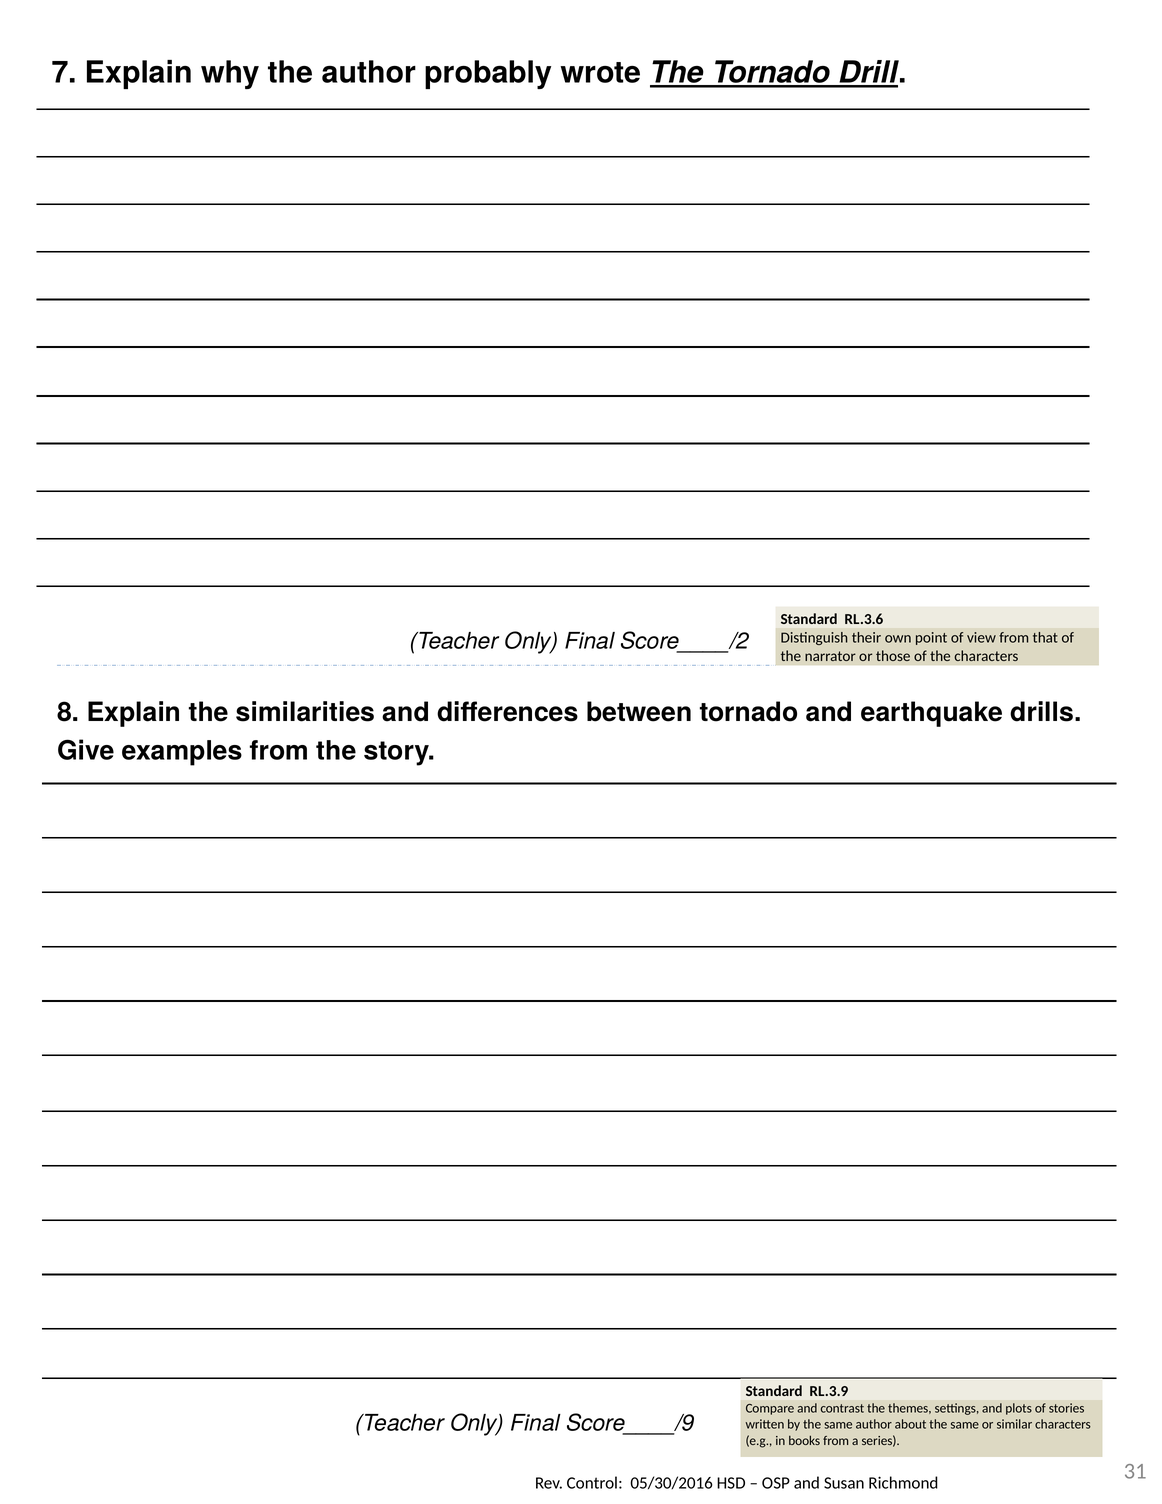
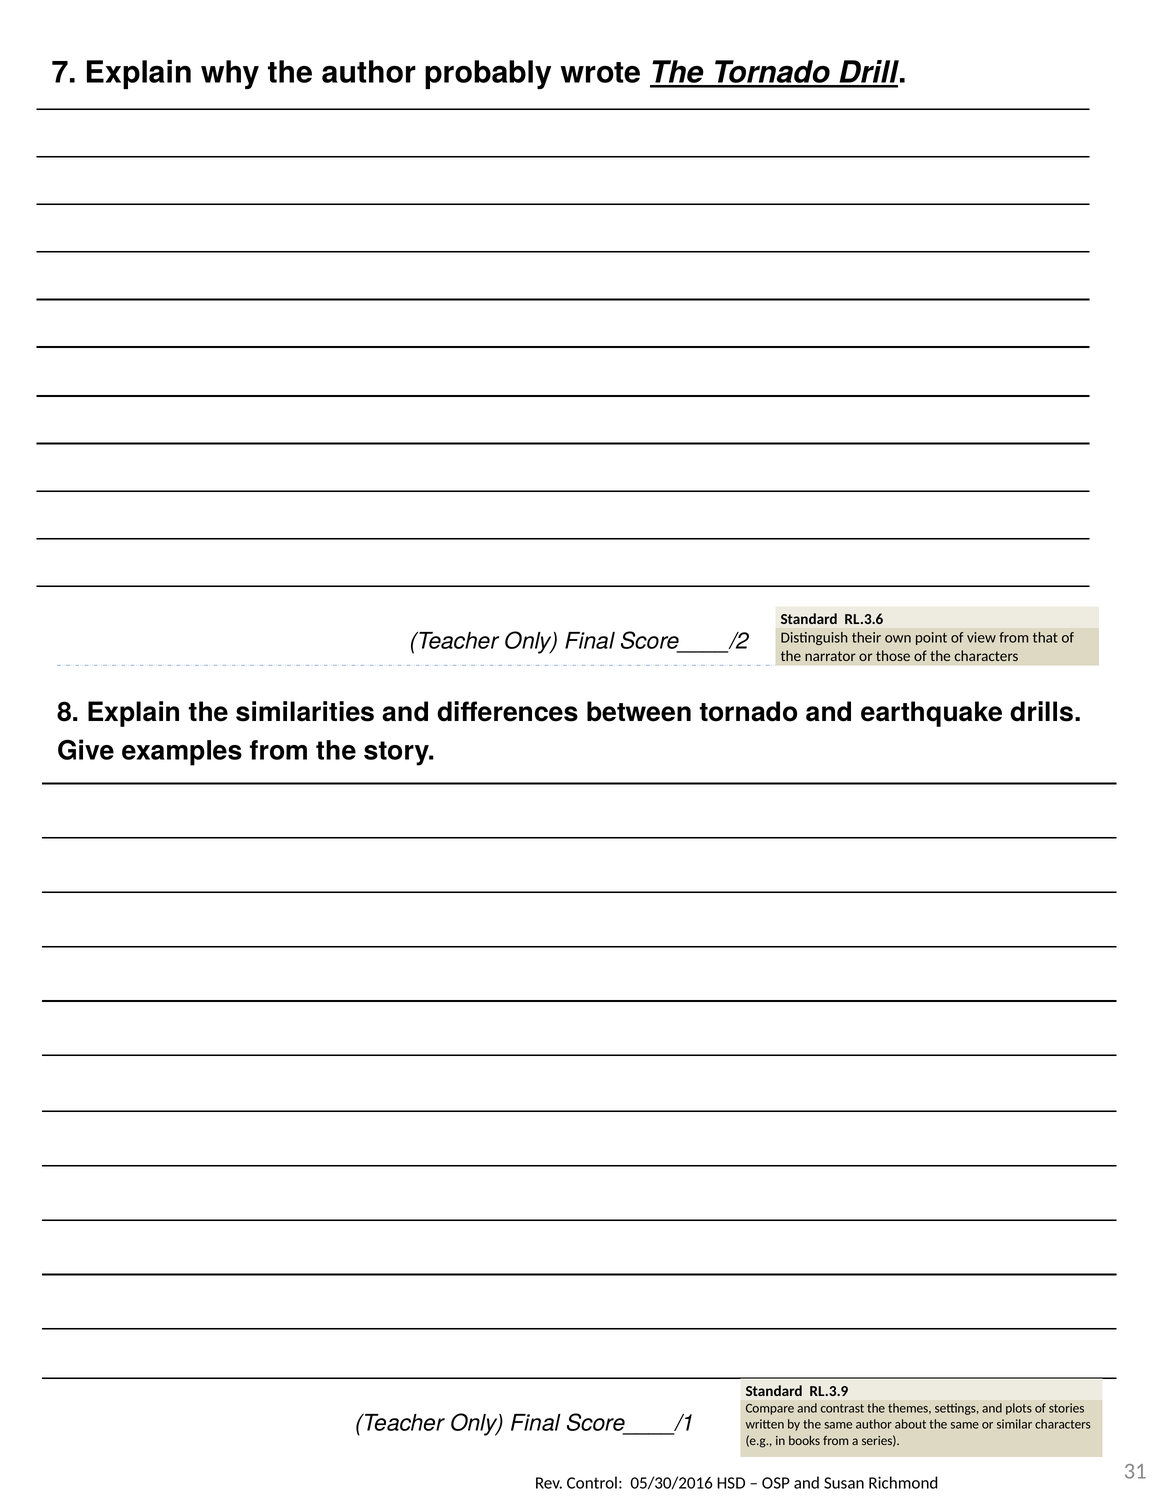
Score____/9: Score____/9 -> Score____/1 (630, 1423)
